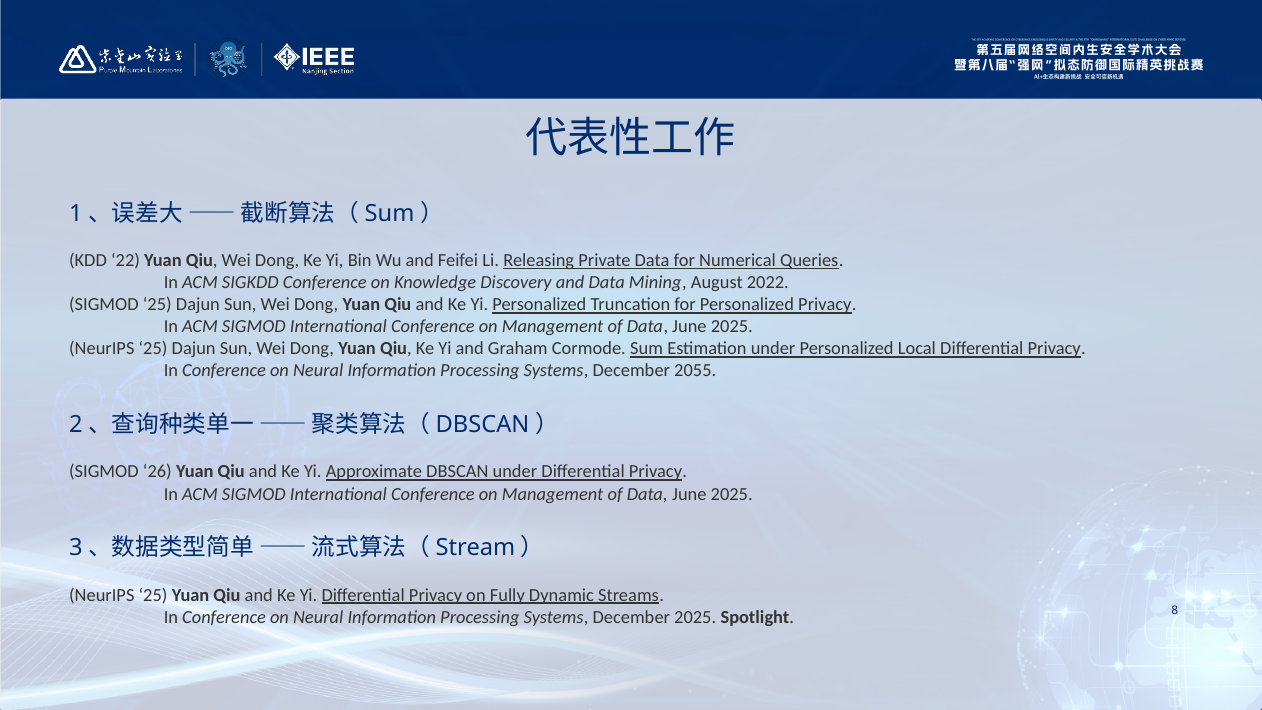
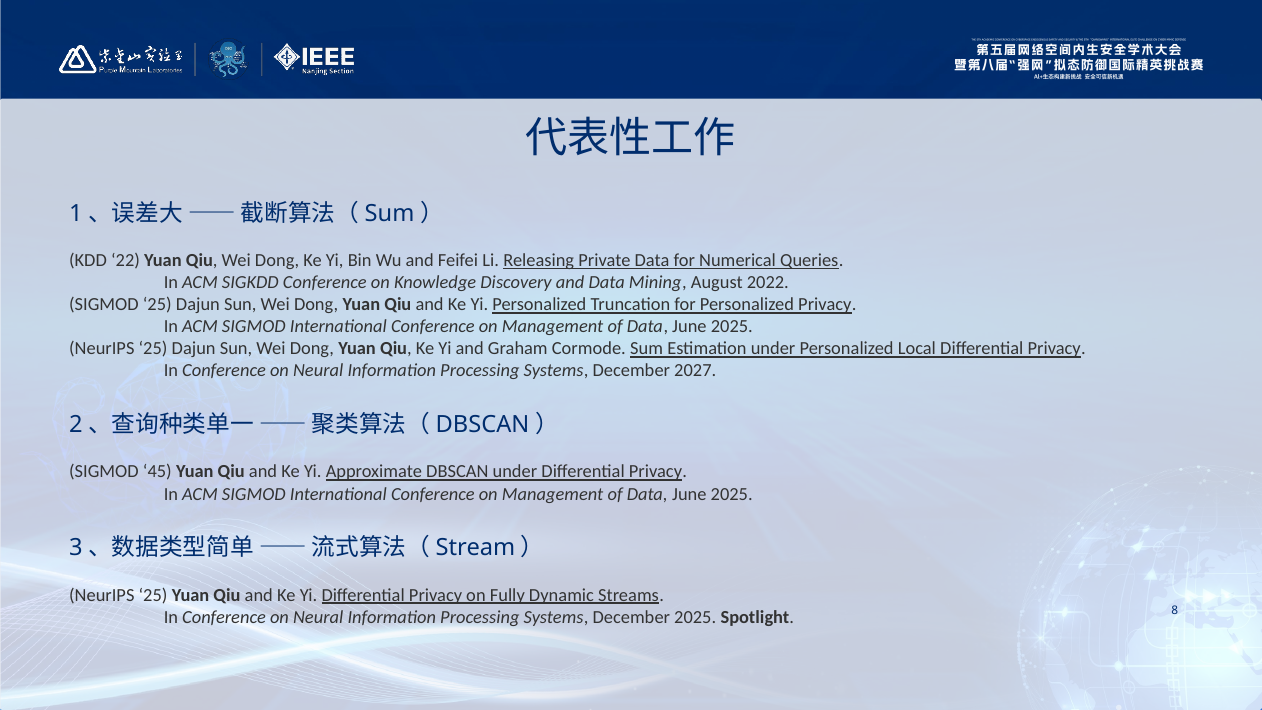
2055: 2055 -> 2027 (695, 371)
26: 26 -> 45 (157, 472)
